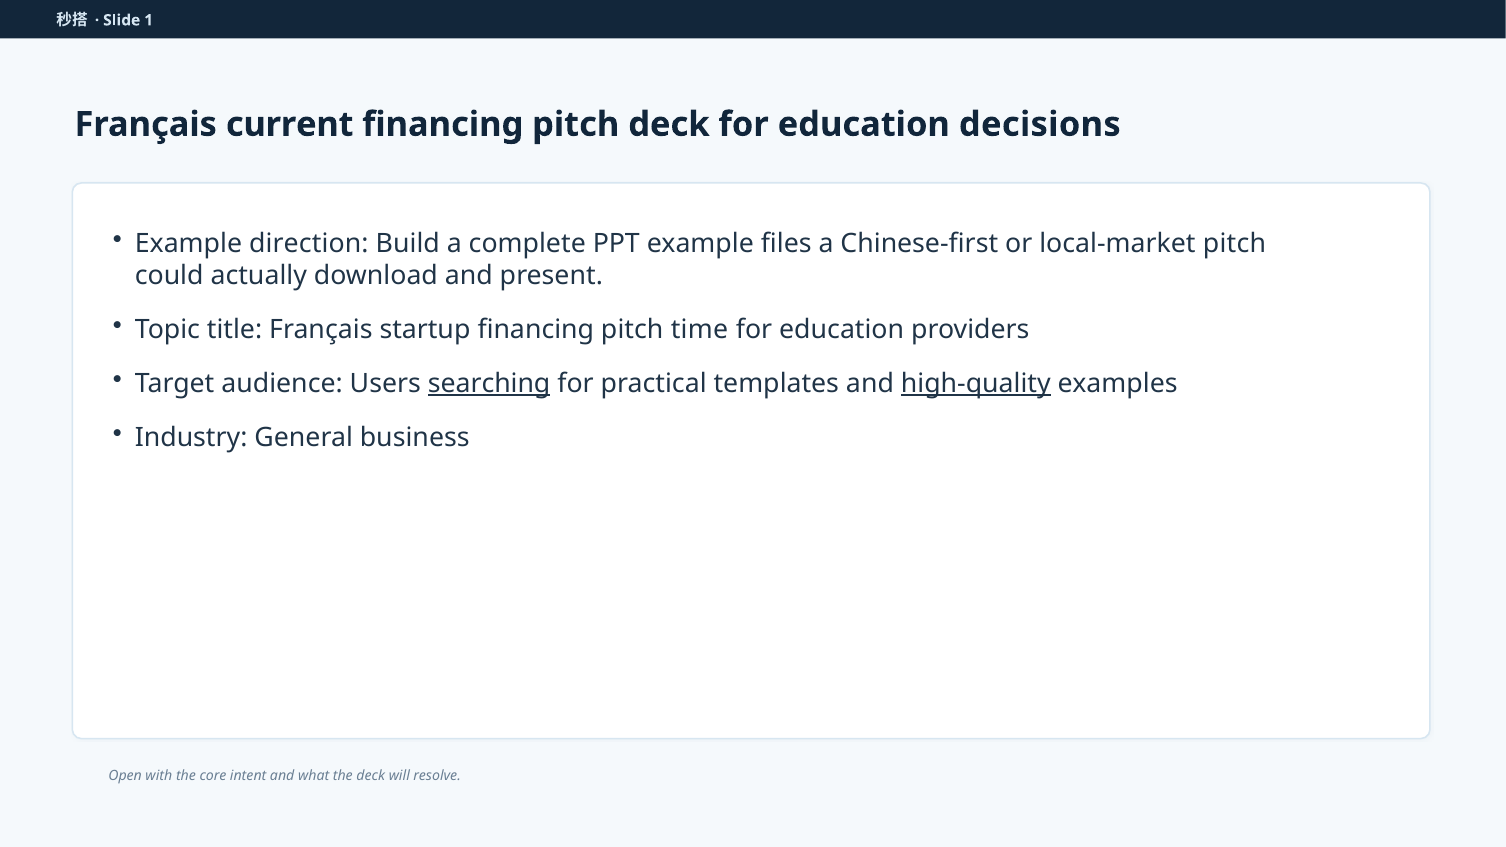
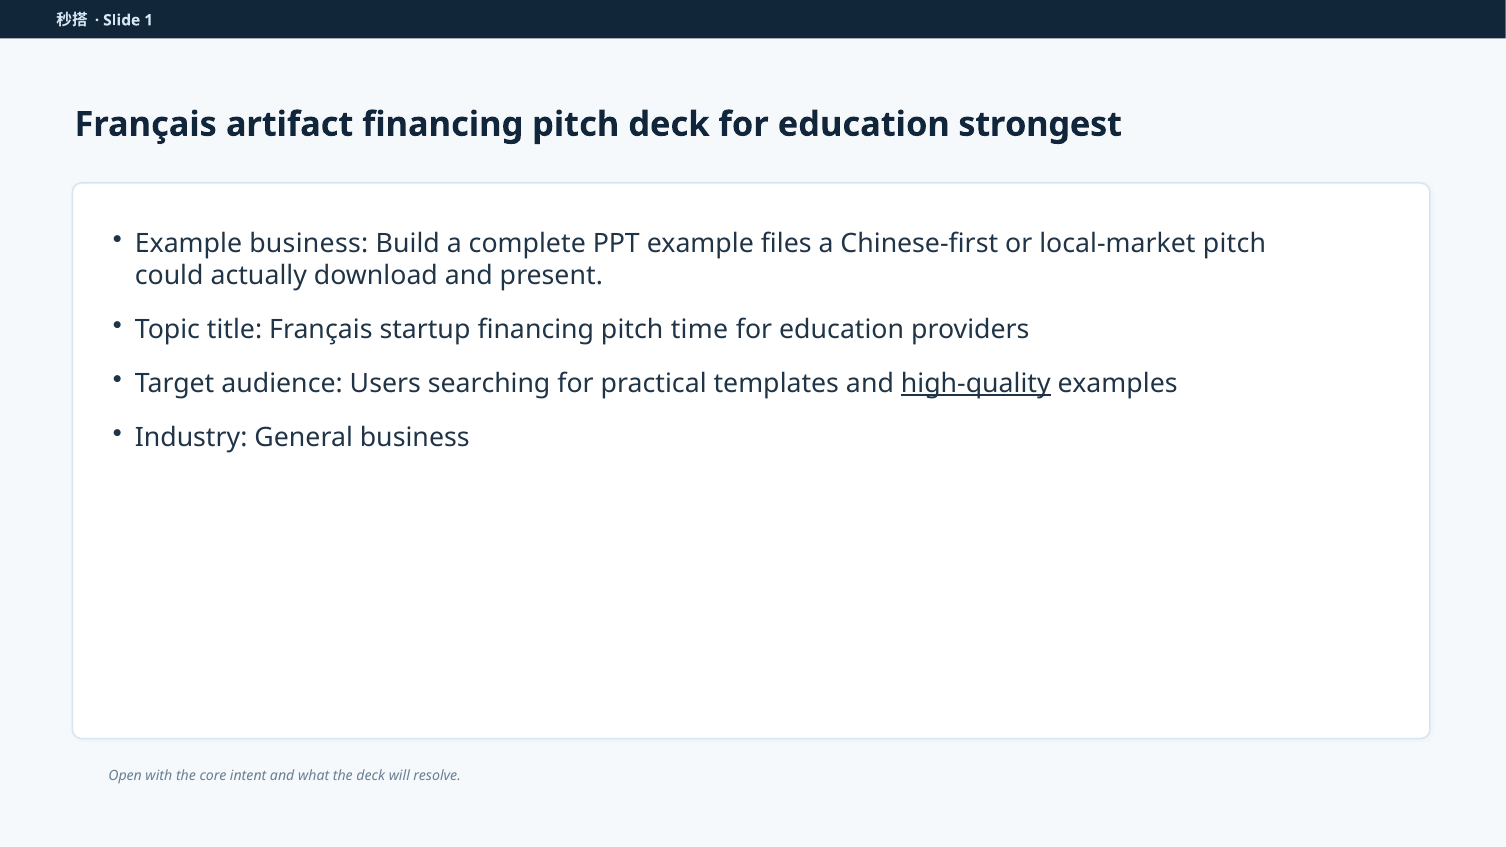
current: current -> artifact (290, 124)
decisions: decisions -> strongest (1040, 124)
Example direction: direction -> business (309, 244)
searching underline: present -> none (489, 384)
